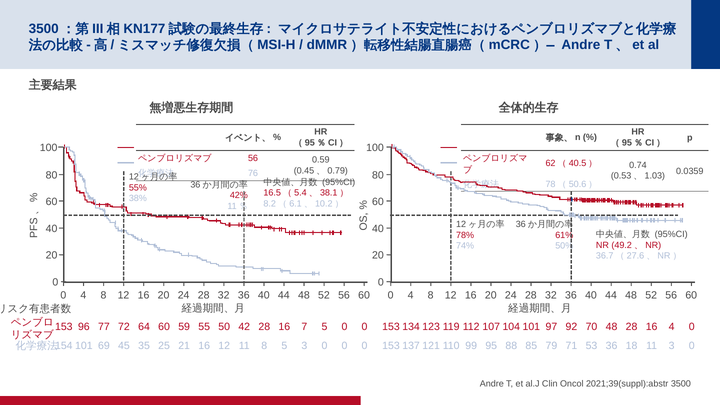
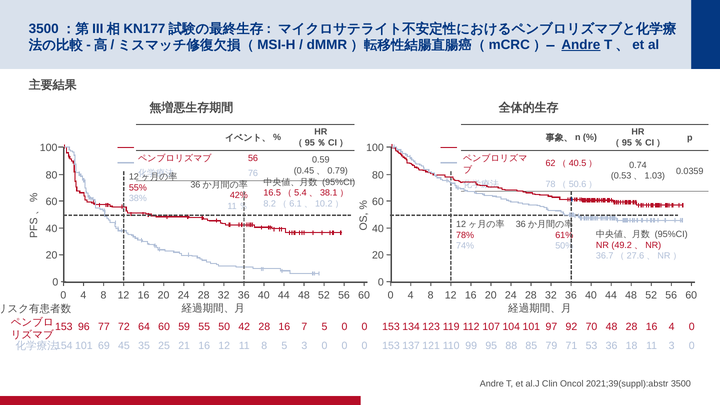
Andre underline: none -> present (581, 45)
